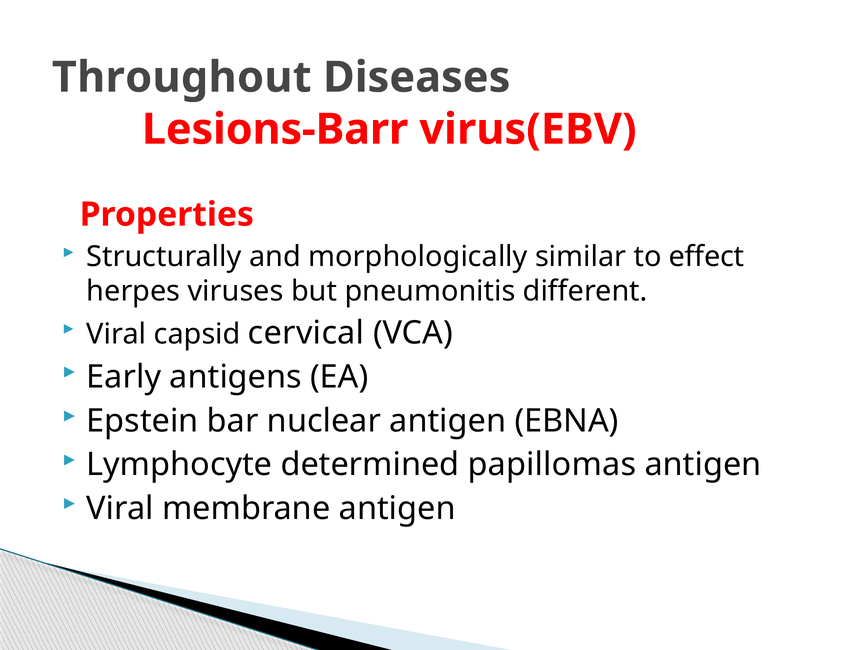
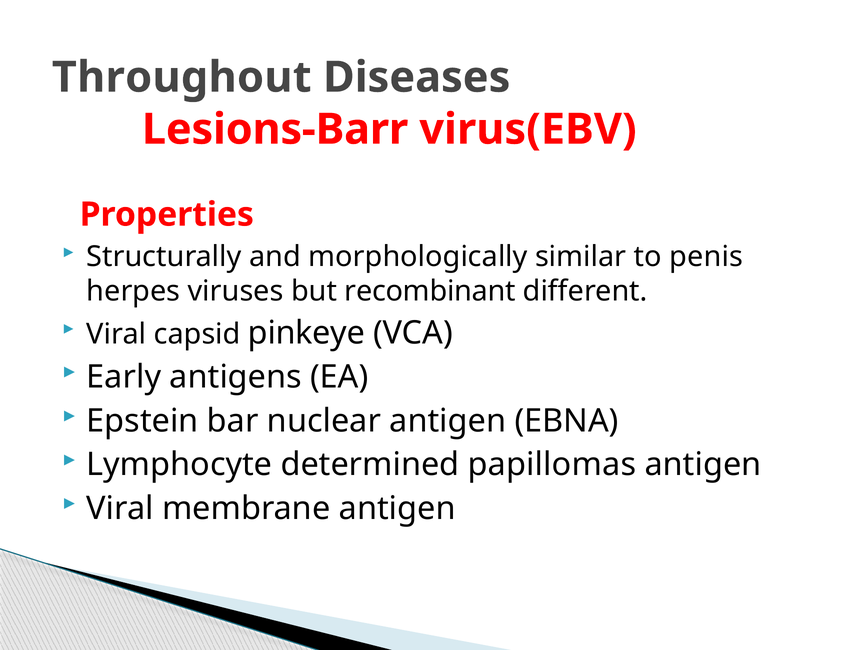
effect: effect -> penis (706, 256)
pneumonitis: pneumonitis -> recombinant (430, 291)
cervical: cervical -> pinkeye (306, 333)
